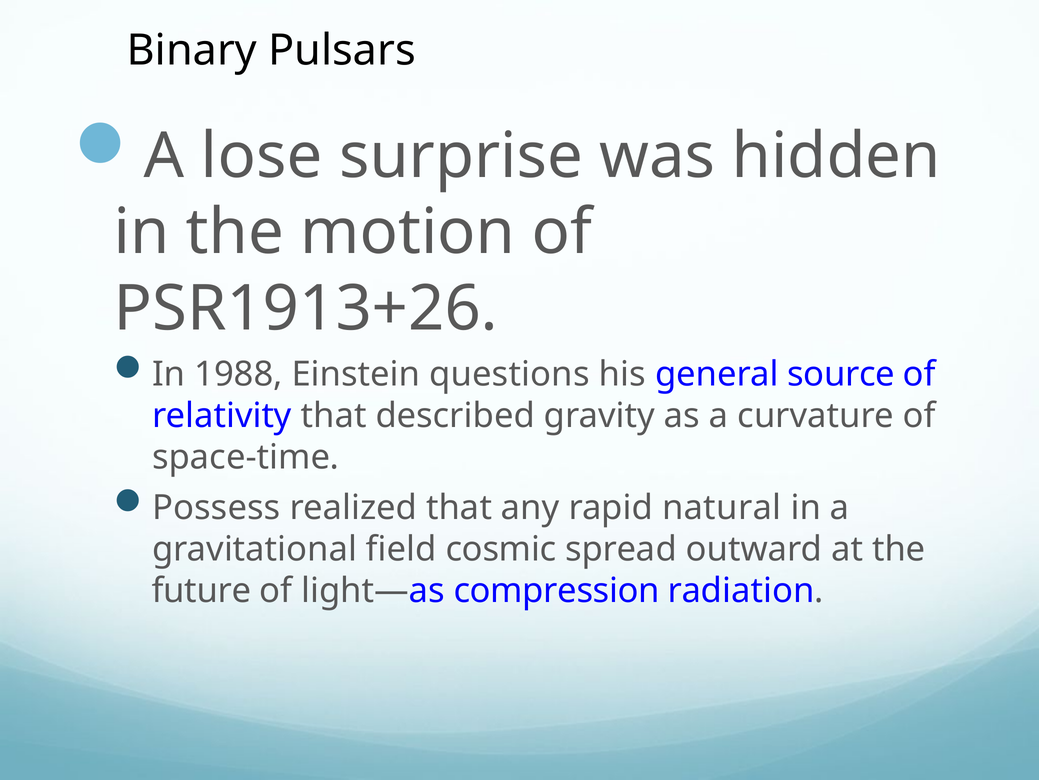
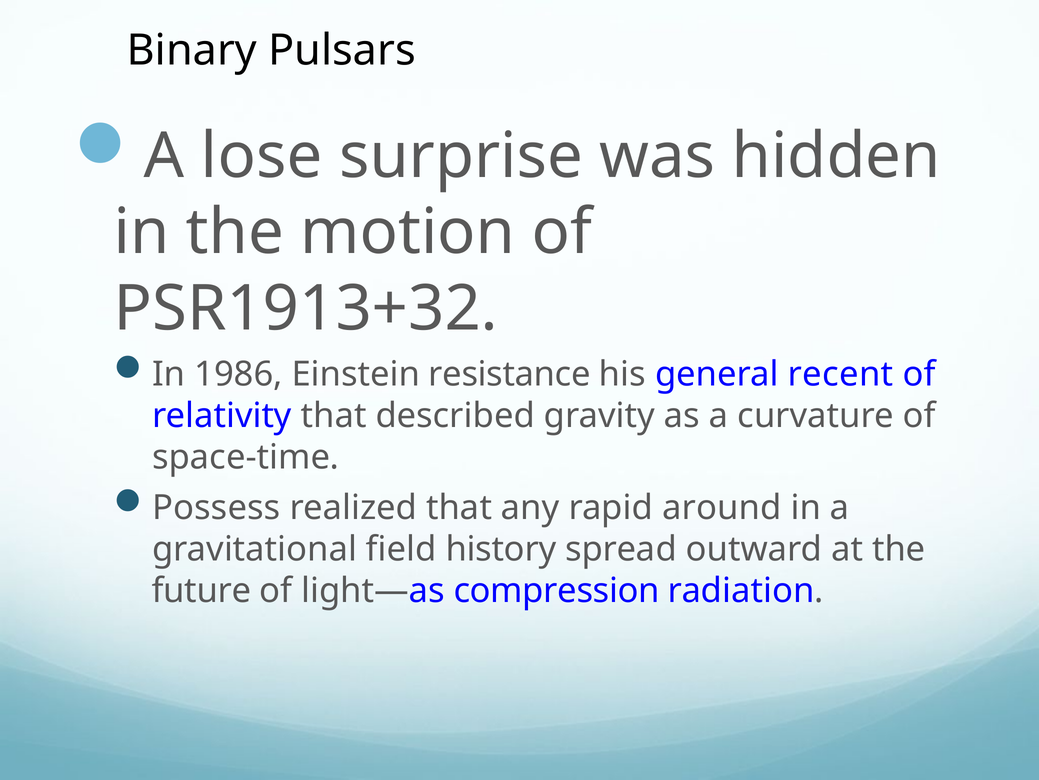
PSR1913+26: PSR1913+26 -> PSR1913+32 (306, 308)
1988: 1988 -> 1986 (238, 374)
questions: questions -> resistance (510, 374)
source: source -> recent (841, 374)
natural: natural -> around (722, 507)
cosmic: cosmic -> history (501, 549)
